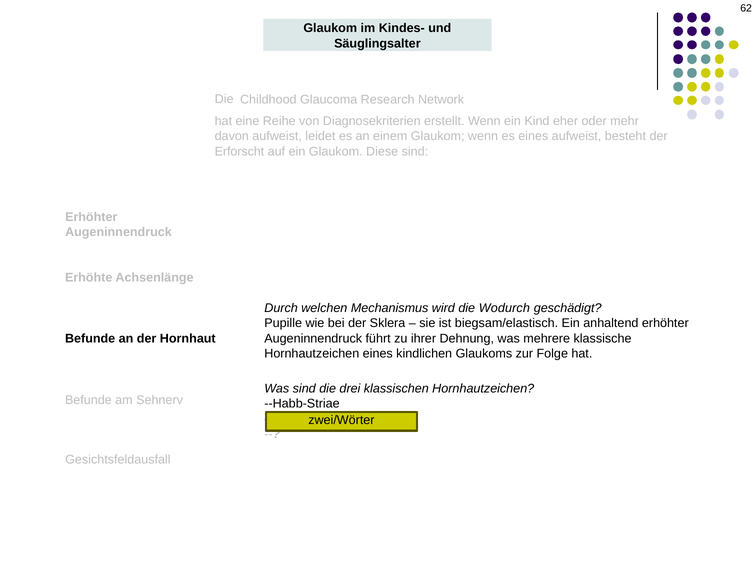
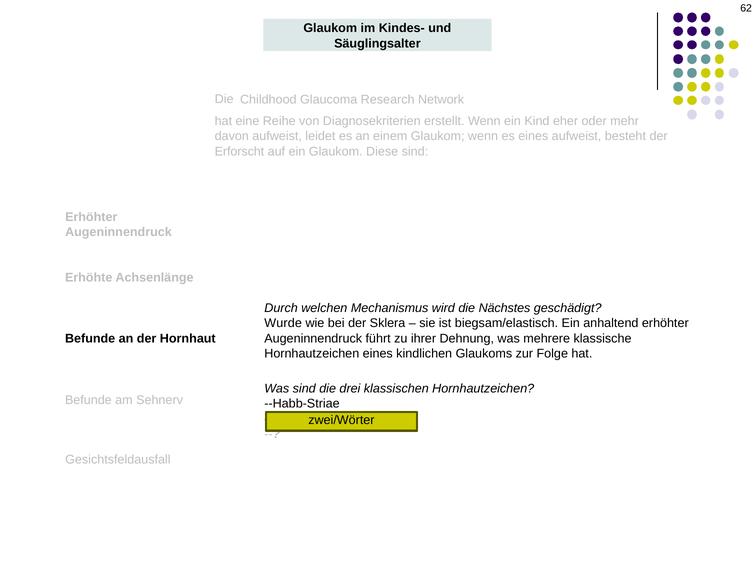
Wodurch: Wodurch -> Nächstes (504, 308)
Pupille: Pupille -> Wurde (283, 323)
